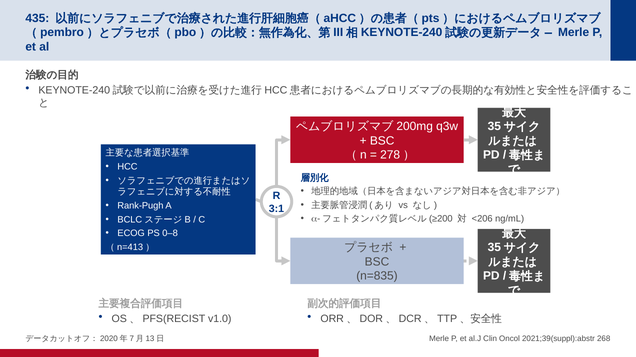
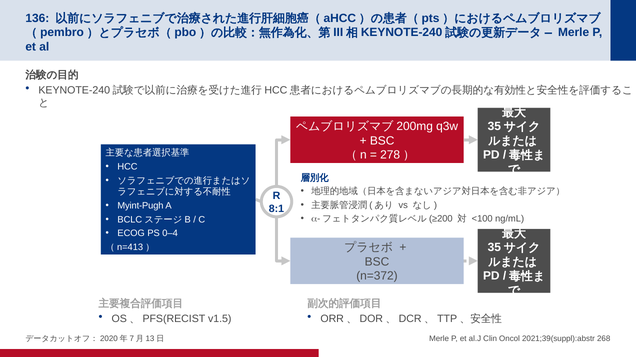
435: 435 -> 136 (37, 18)
Rank-Pugh: Rank-Pugh -> Myint-Pugh (140, 206)
3:1: 3:1 -> 8:1 (276, 209)
<206: <206 -> <100 (482, 219)
0–8: 0–8 -> 0–4 (170, 234)
n=835: n=835 -> n=372 (377, 277)
v1.0: v1.0 -> v1.5 (220, 319)
